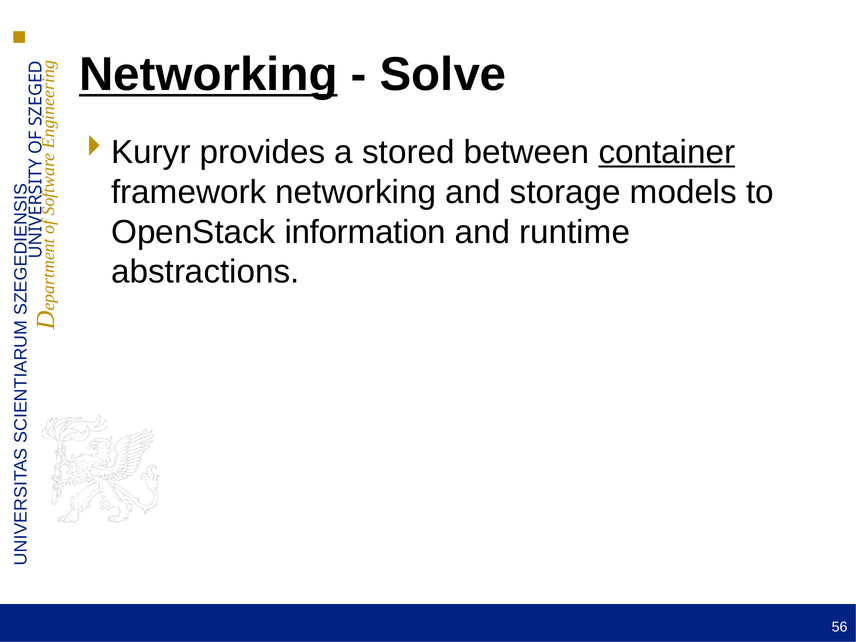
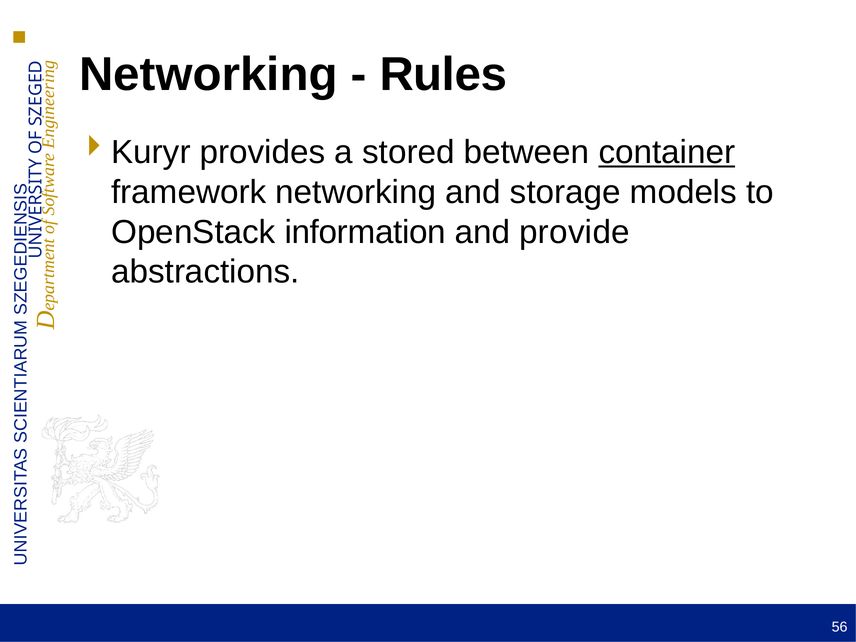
Networking underline: present -> none (208, 75)
Solve: Solve -> Rules (443, 75)
runtime: runtime -> provide (575, 232)
